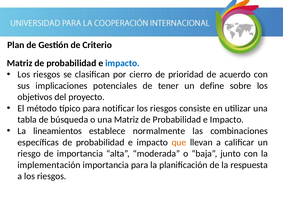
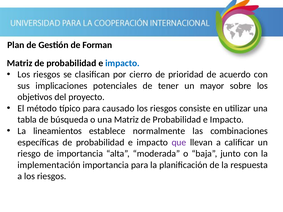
Criterio: Criterio -> Forman (97, 45)
define: define -> mayor (212, 86)
notificar: notificar -> causado (118, 109)
que colour: orange -> purple (179, 142)
